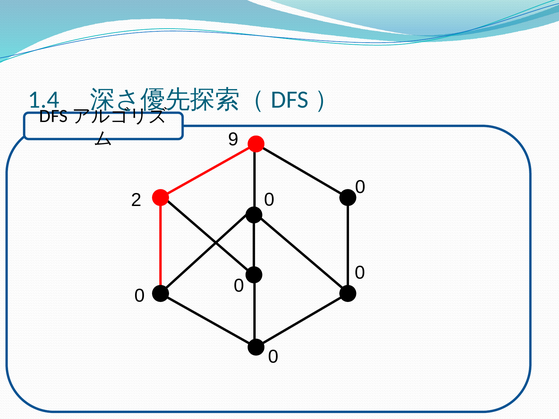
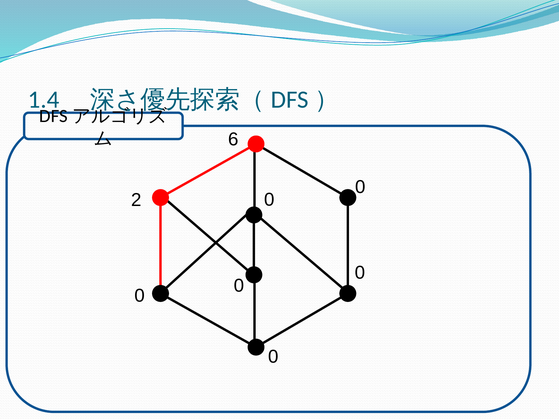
9: 9 -> 6 (233, 139)
